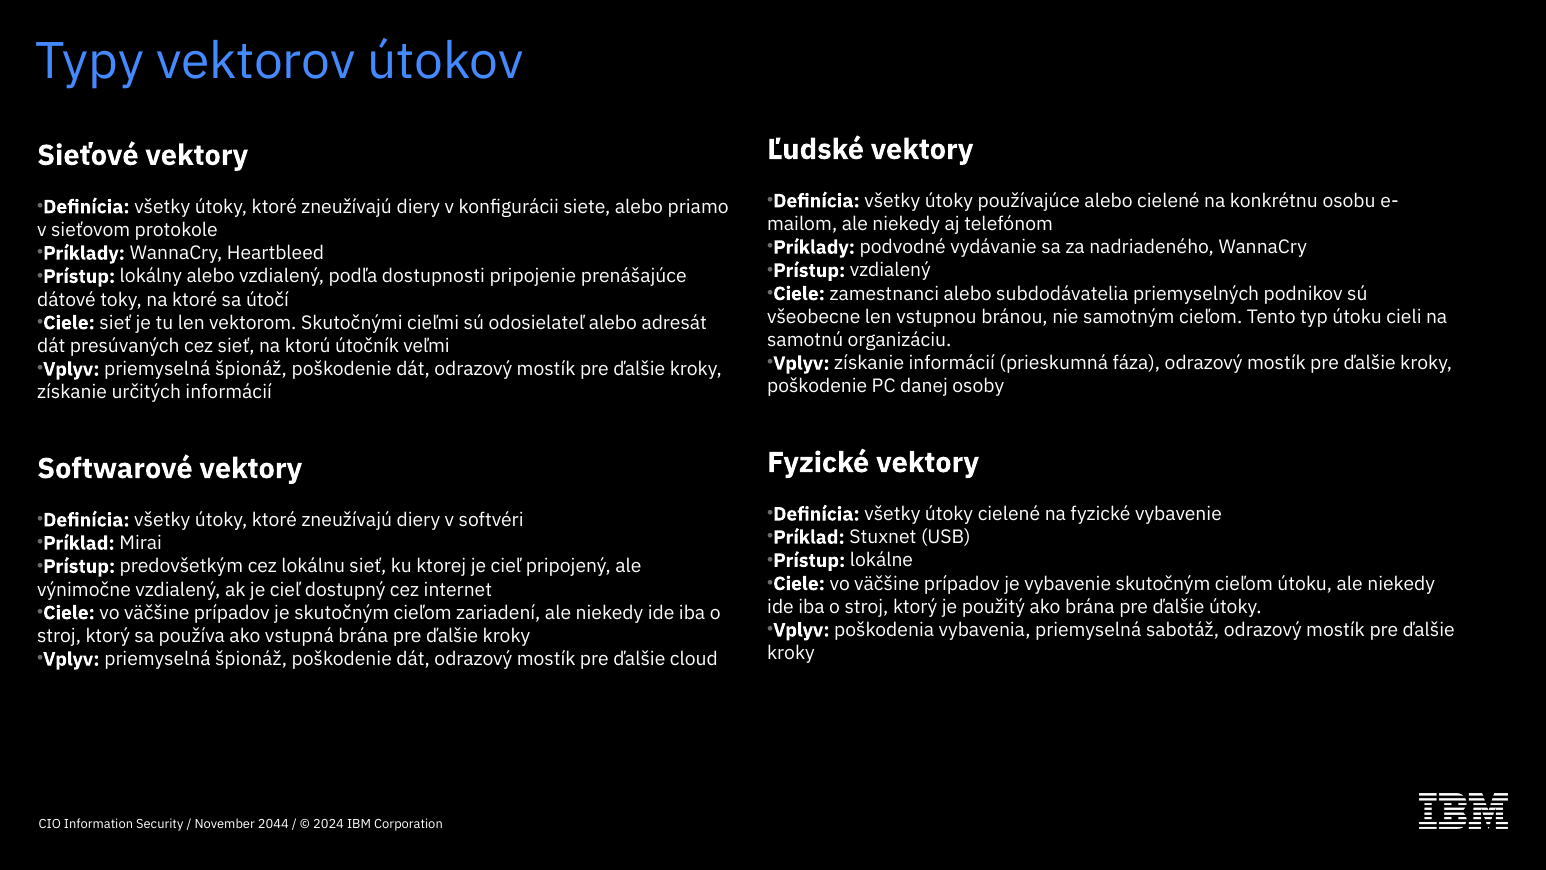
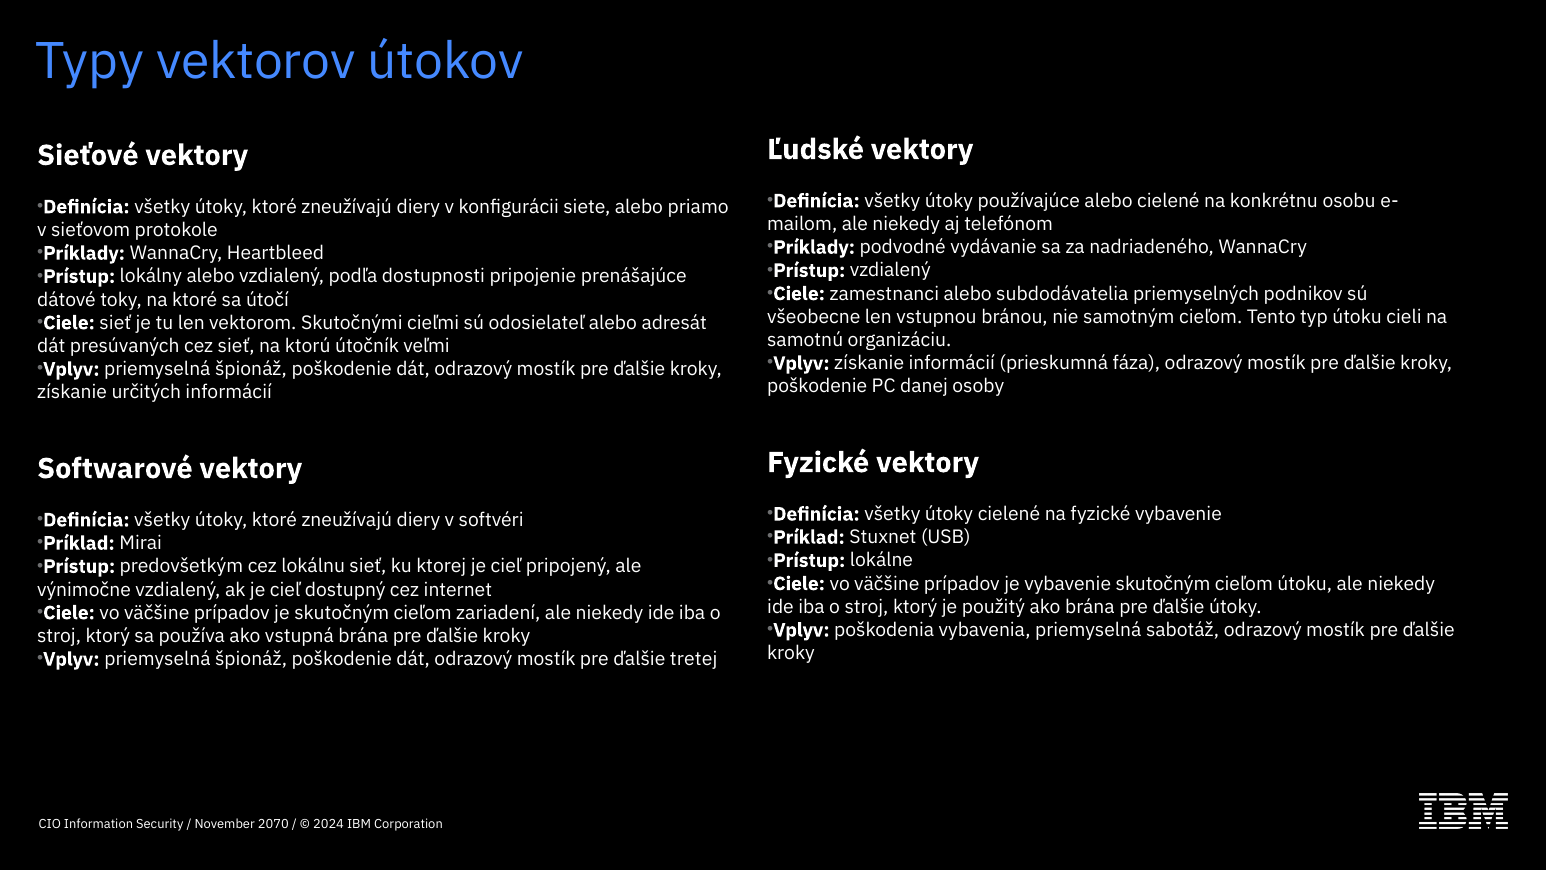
cloud: cloud -> tretej (694, 659)
2044: 2044 -> 2070 (273, 824)
